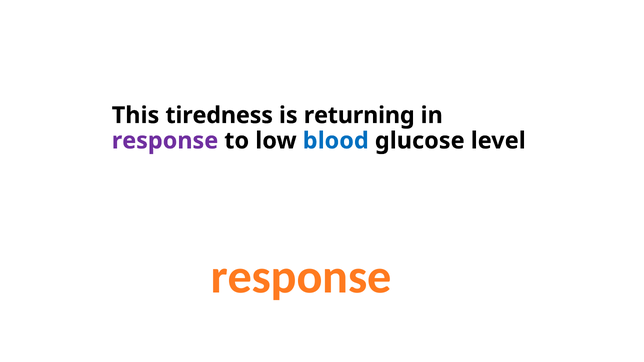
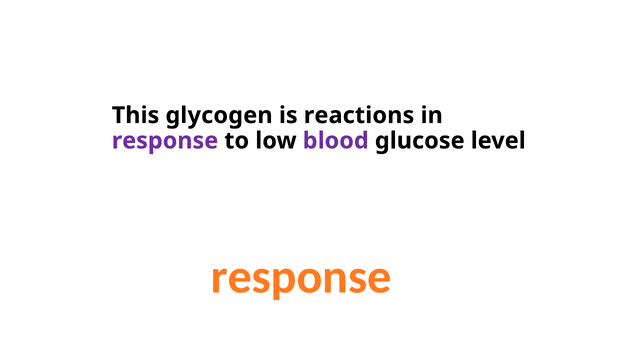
tiredness: tiredness -> glycogen (219, 115)
returning: returning -> reactions (359, 115)
blood colour: blue -> purple (336, 141)
